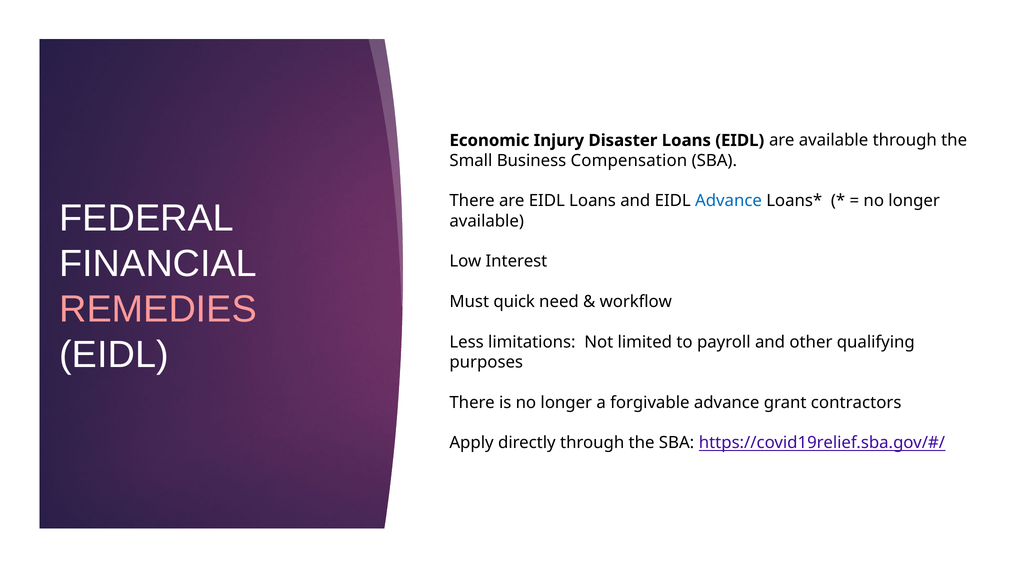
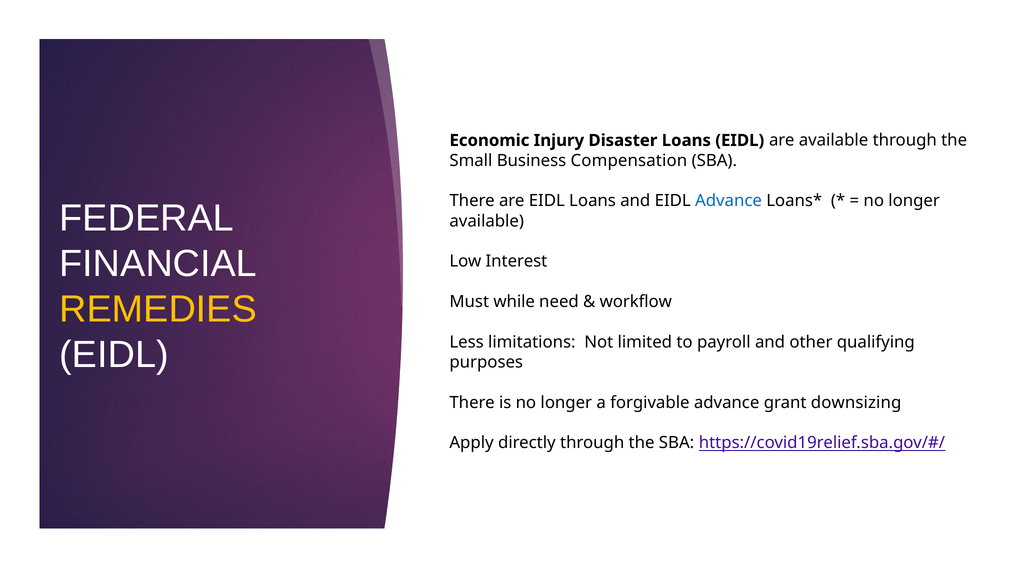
REMEDIES colour: pink -> yellow (158, 309)
quick: quick -> while (514, 302)
contractors: contractors -> downsizing (856, 403)
